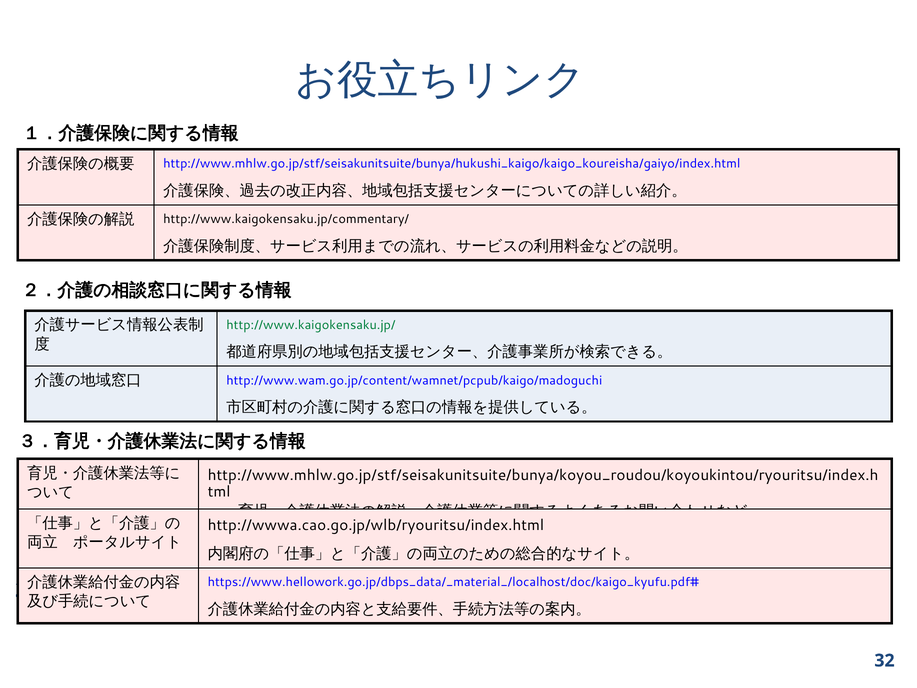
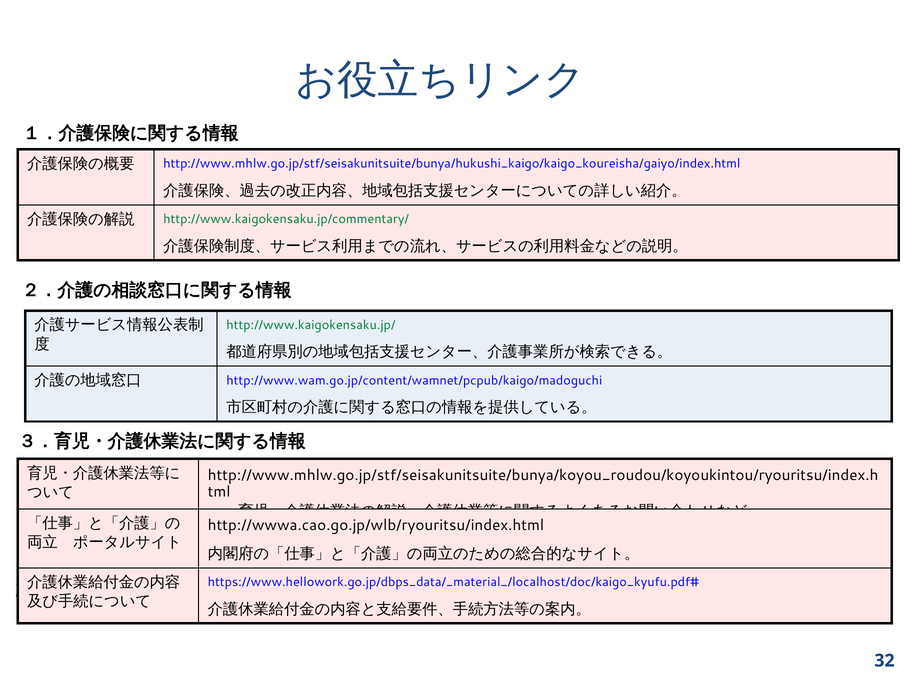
http://www.kaigokensaku.jp/commentary/ colour: black -> green (286, 219)
